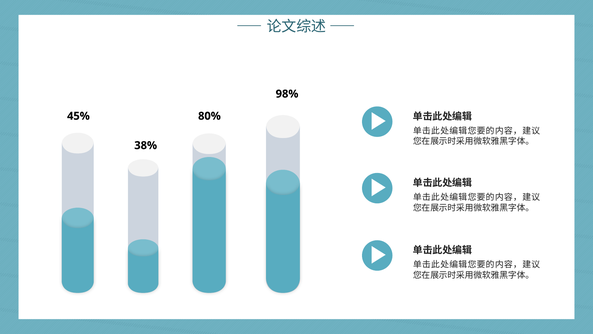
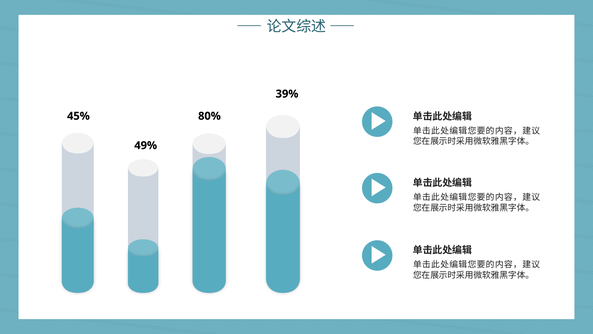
98%: 98% -> 39% (287, 94)
38%: 38% -> 49% (146, 145)
